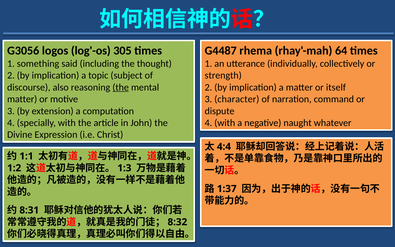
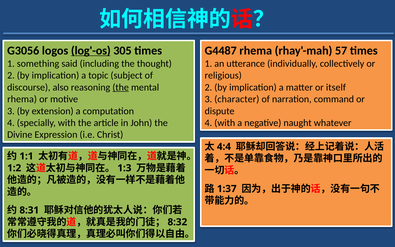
log'-os underline: none -> present (91, 51)
64: 64 -> 57 (341, 51)
strength: strength -> religious (223, 75)
matter: matter -> rhema (22, 99)
